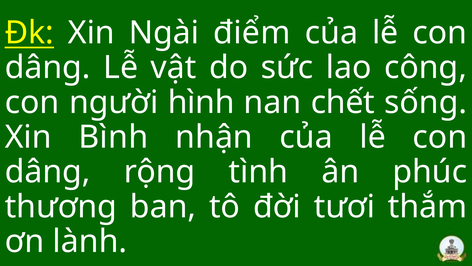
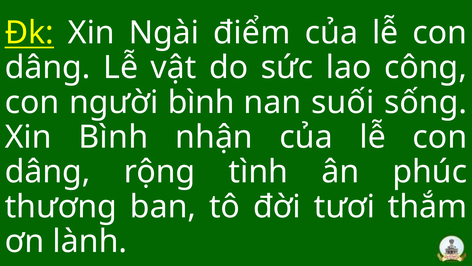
người hình: hình -> bình (201, 102)
chết: chết -> suối (343, 102)
